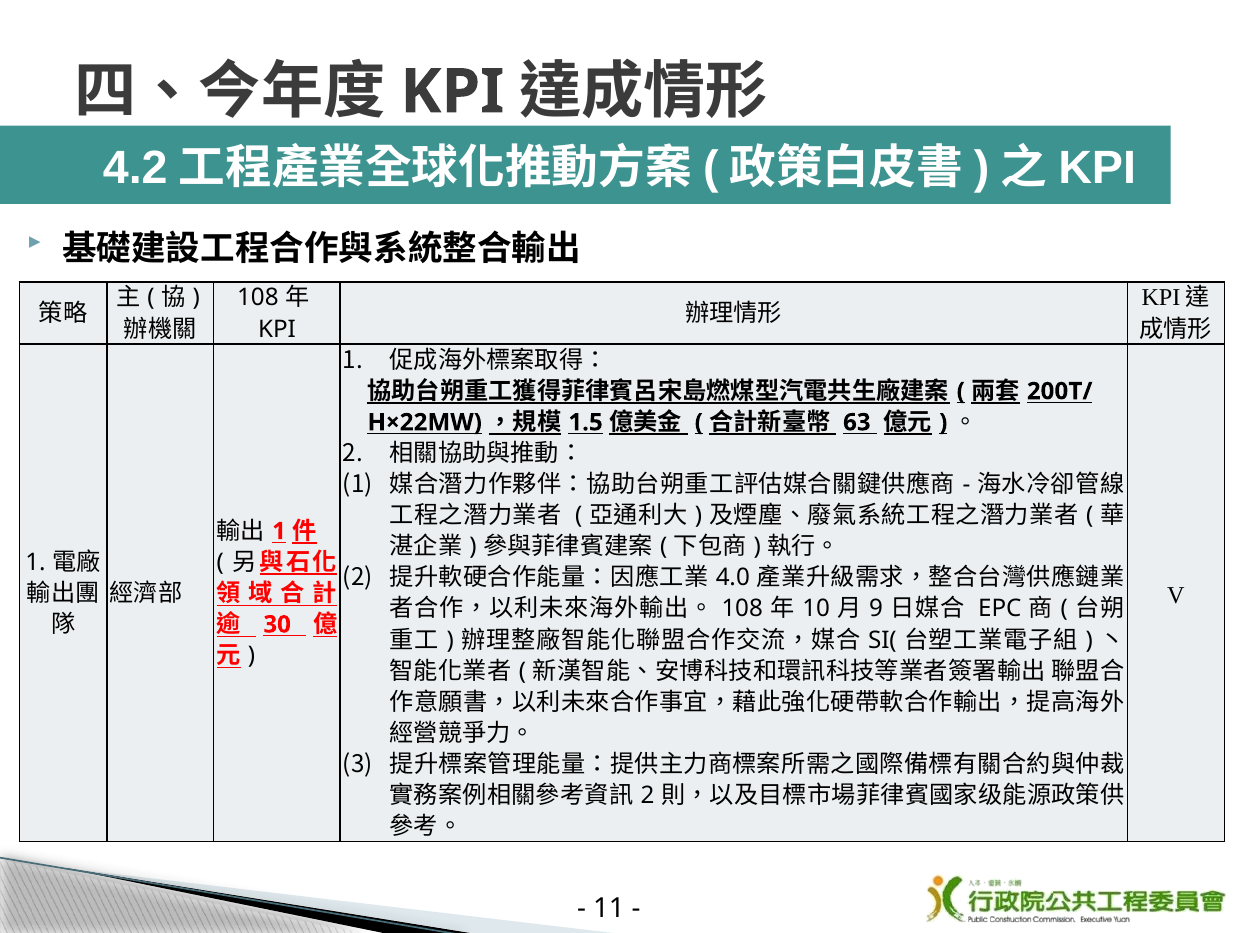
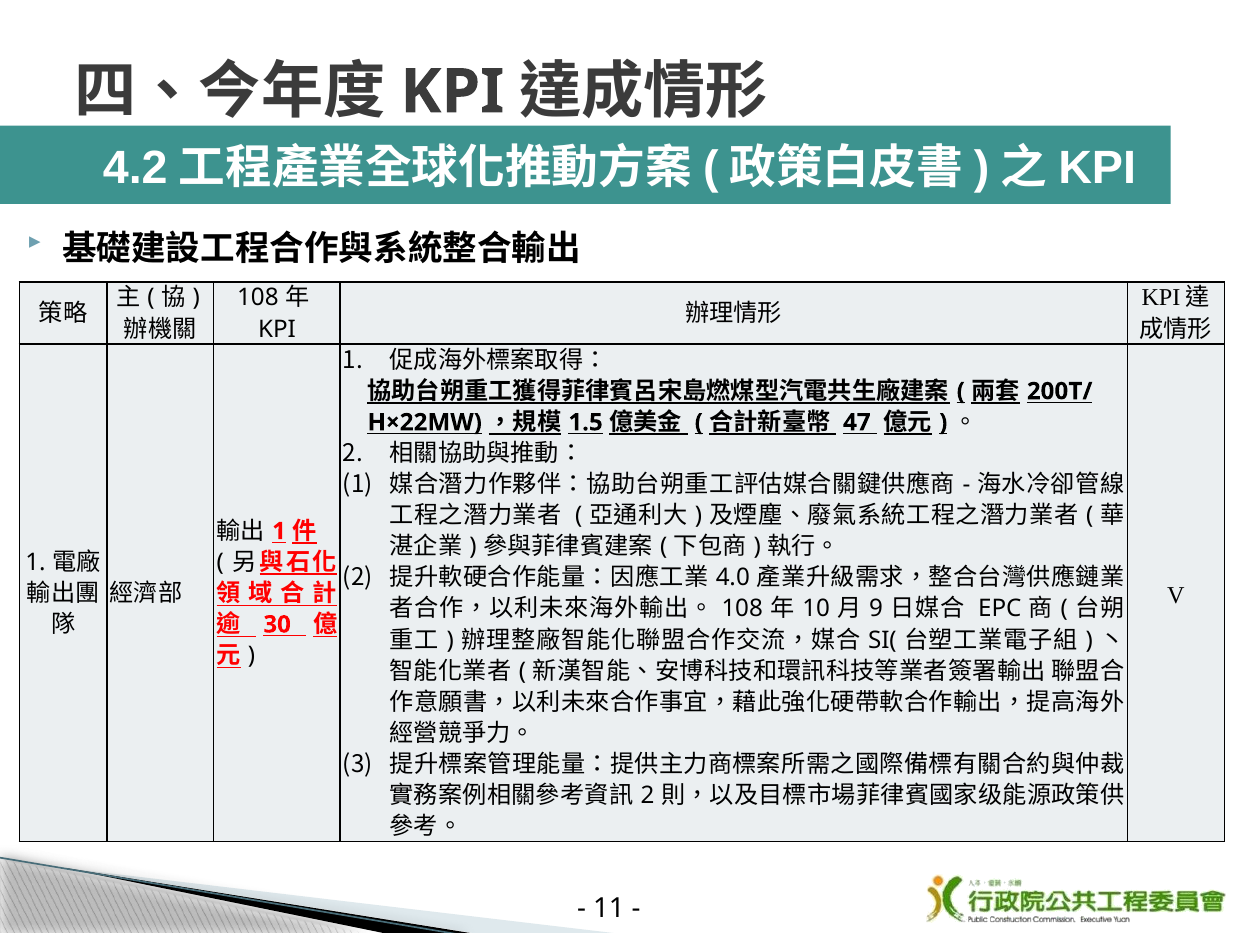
63: 63 -> 47 (857, 422)
